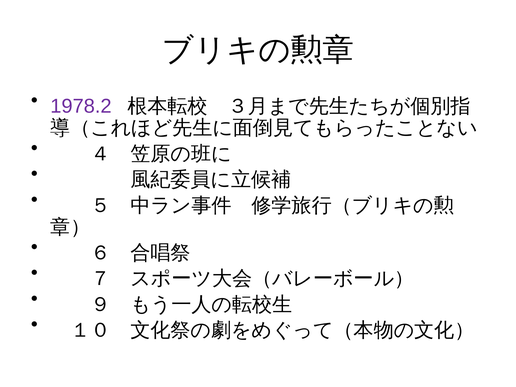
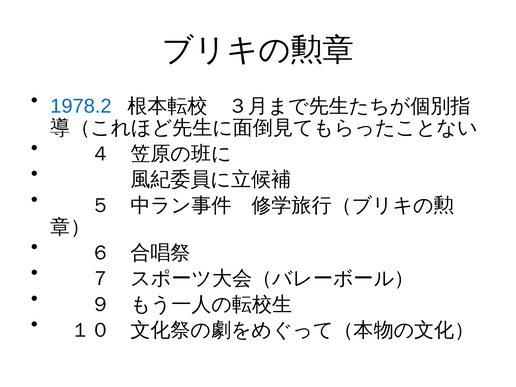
1978.2 colour: purple -> blue (81, 106)
